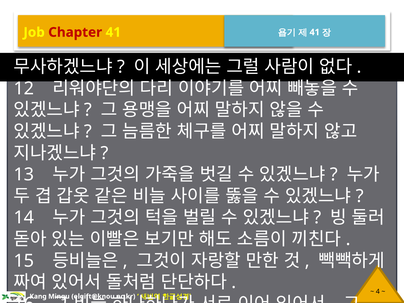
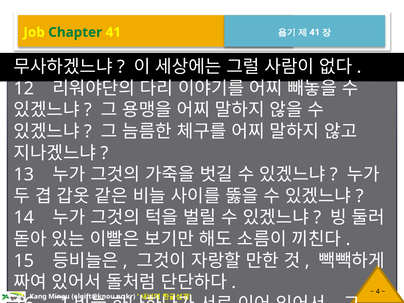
Chapter colour: red -> green (75, 32)
